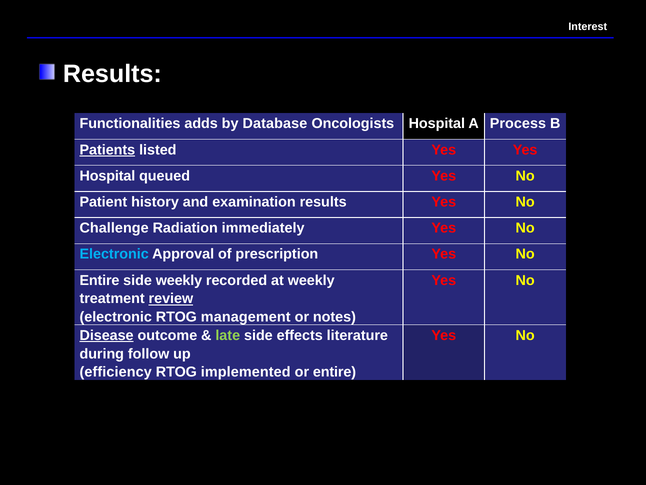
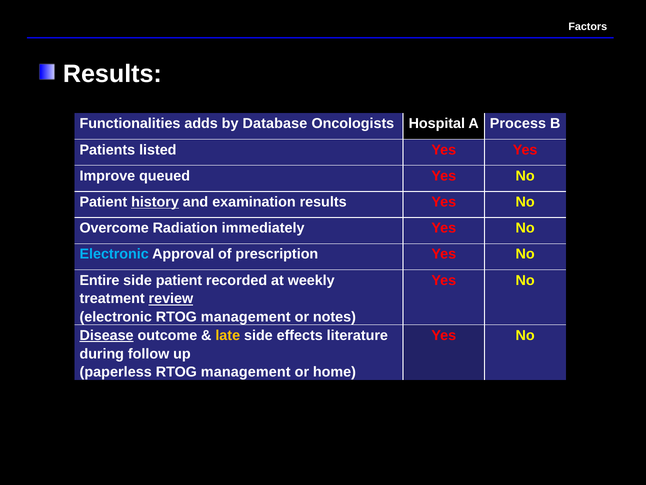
Interest: Interest -> Factors (588, 27)
Patients underline: present -> none (107, 150)
Hospital: Hospital -> Improve (107, 176)
history underline: none -> present (155, 202)
Challenge: Challenge -> Overcome (114, 228)
side weekly: weekly -> patient (179, 280)
late colour: light green -> yellow (228, 335)
efficiency: efficiency -> paperless (116, 372)
implemented: implemented -> management (246, 372)
or entire: entire -> home (334, 372)
